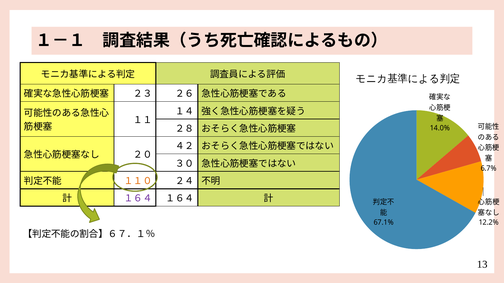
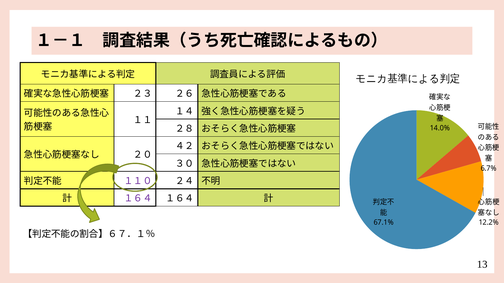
１１０ colour: orange -> purple (138, 181)
